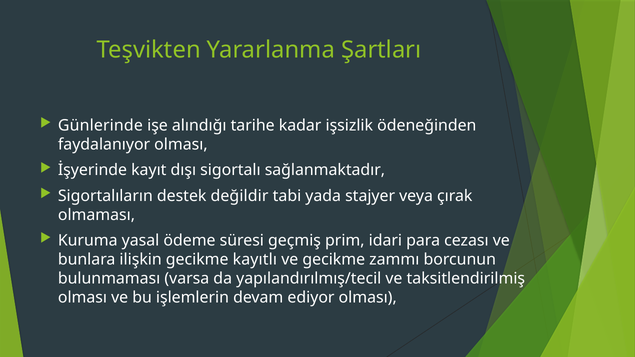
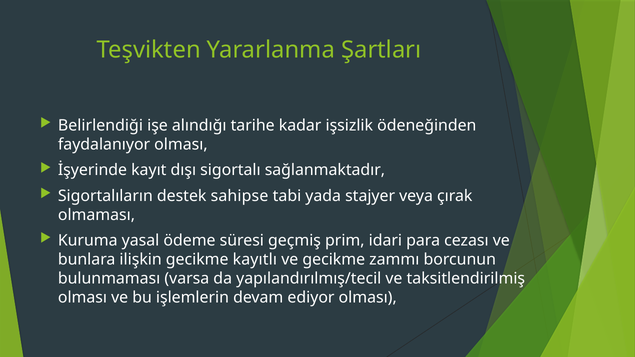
Günlerinde: Günlerinde -> Belirlendiği (100, 126)
değildir: değildir -> sahipse (239, 196)
